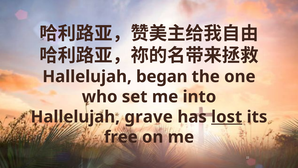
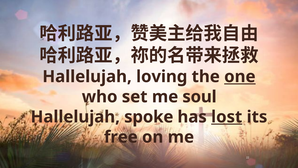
began: began -> loving (162, 76)
one underline: none -> present (240, 76)
into: into -> soul (199, 97)
grave: grave -> spoke (149, 117)
